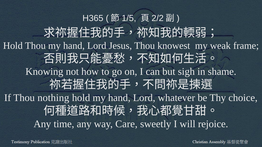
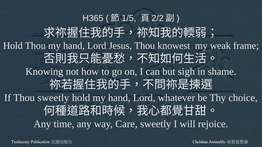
Thou nothing: nothing -> sweetly (53, 98)
